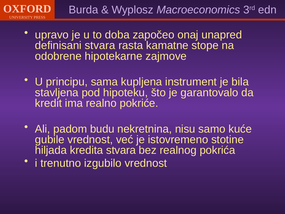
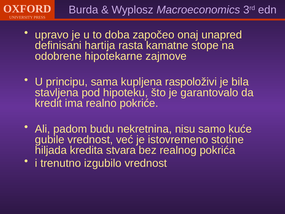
definisani stvara: stvara -> hartija (100, 45)
instrument: instrument -> raspoloživi (191, 82)
